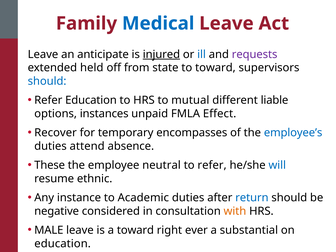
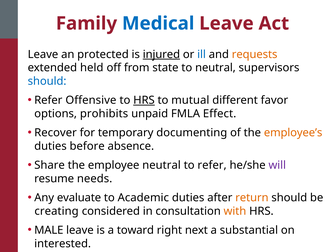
anticipate: anticipate -> protected (103, 54)
requests colour: purple -> orange (255, 54)
to toward: toward -> neutral (215, 68)
Refer Education: Education -> Offensive (91, 100)
HRS underline: none -> present (144, 100)
liable: liable -> favor (274, 100)
instances: instances -> prohibits (104, 114)
encompasses: encompasses -> documenting (192, 133)
employee’s colour: blue -> orange (293, 133)
attend: attend -> before (87, 146)
These: These -> Share (50, 165)
will colour: blue -> purple (277, 165)
ethnic: ethnic -> needs (95, 179)
instance: instance -> evaluate (79, 198)
return colour: blue -> orange (252, 198)
negative: negative -> creating (57, 211)
ever: ever -> next (196, 230)
education: education -> interested (63, 244)
